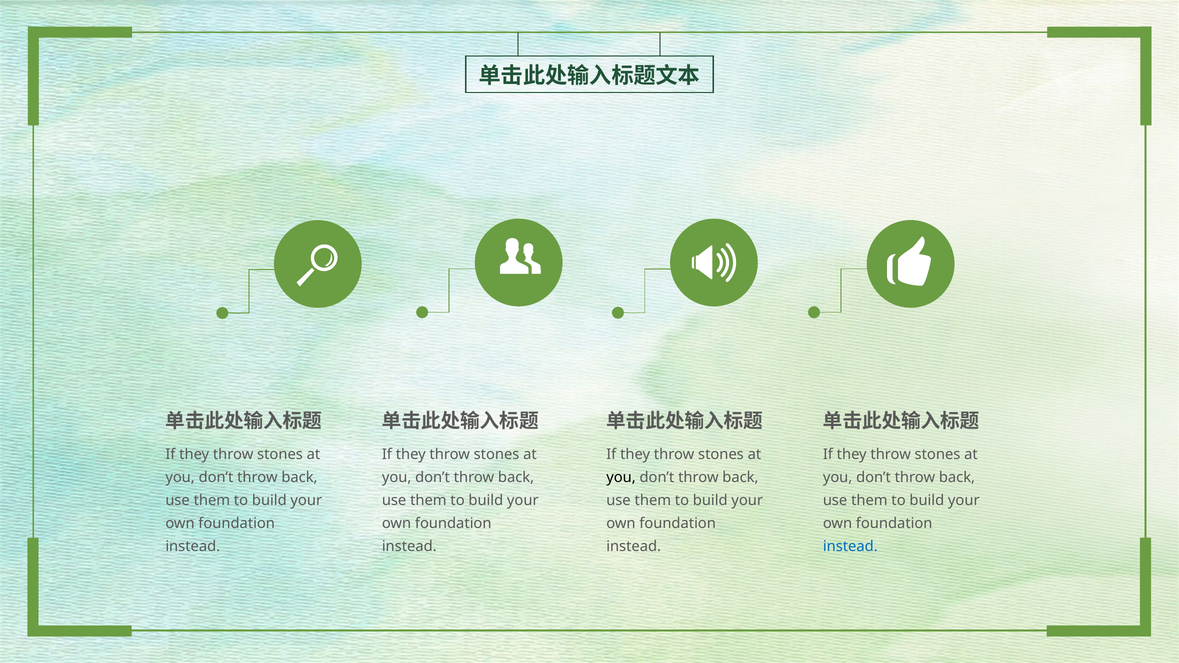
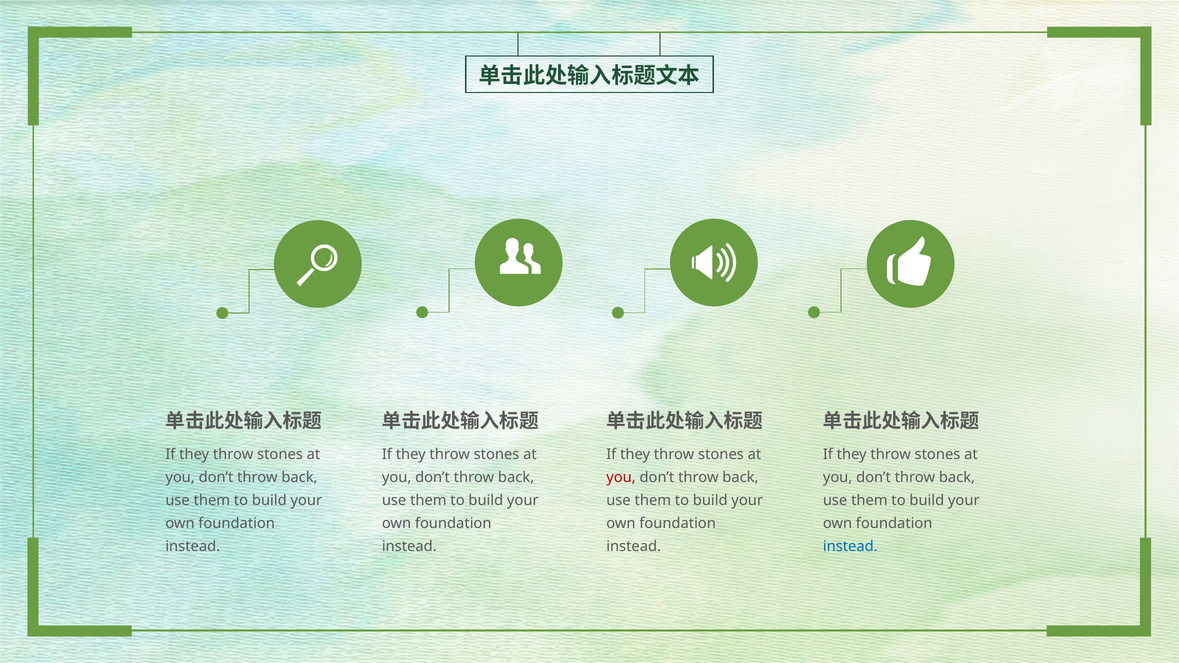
you colour: black -> red (621, 478)
